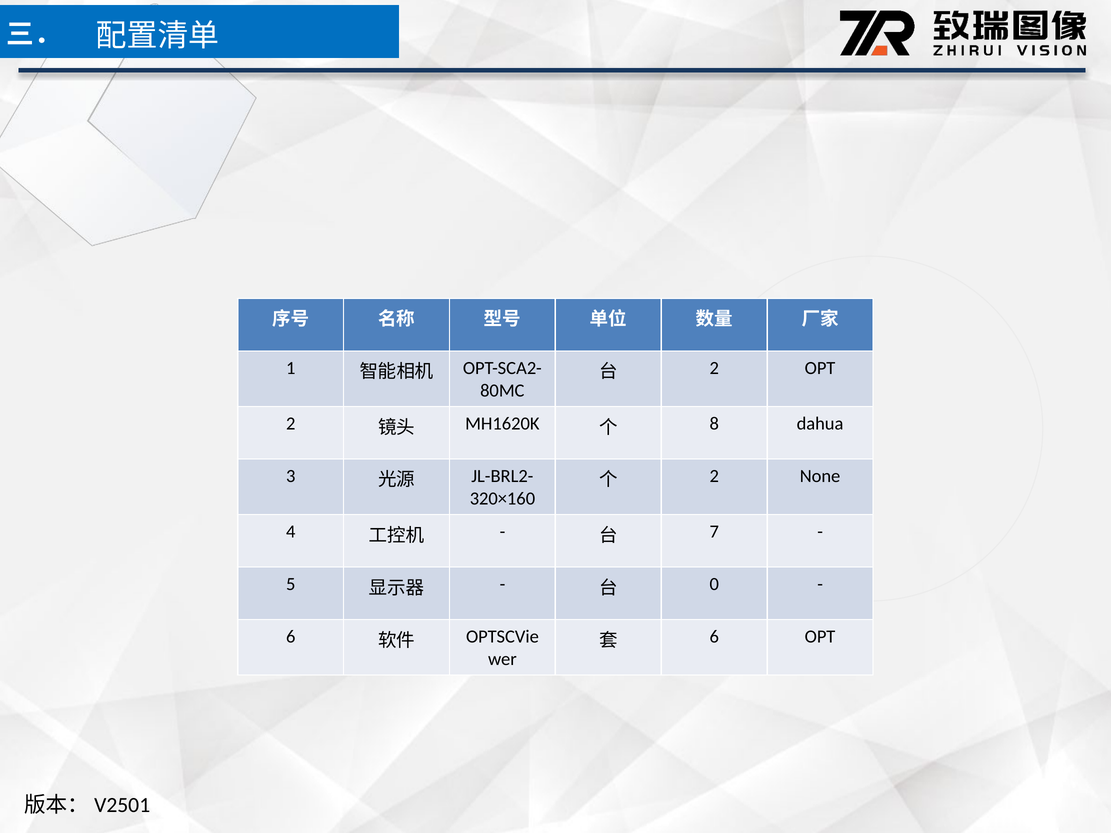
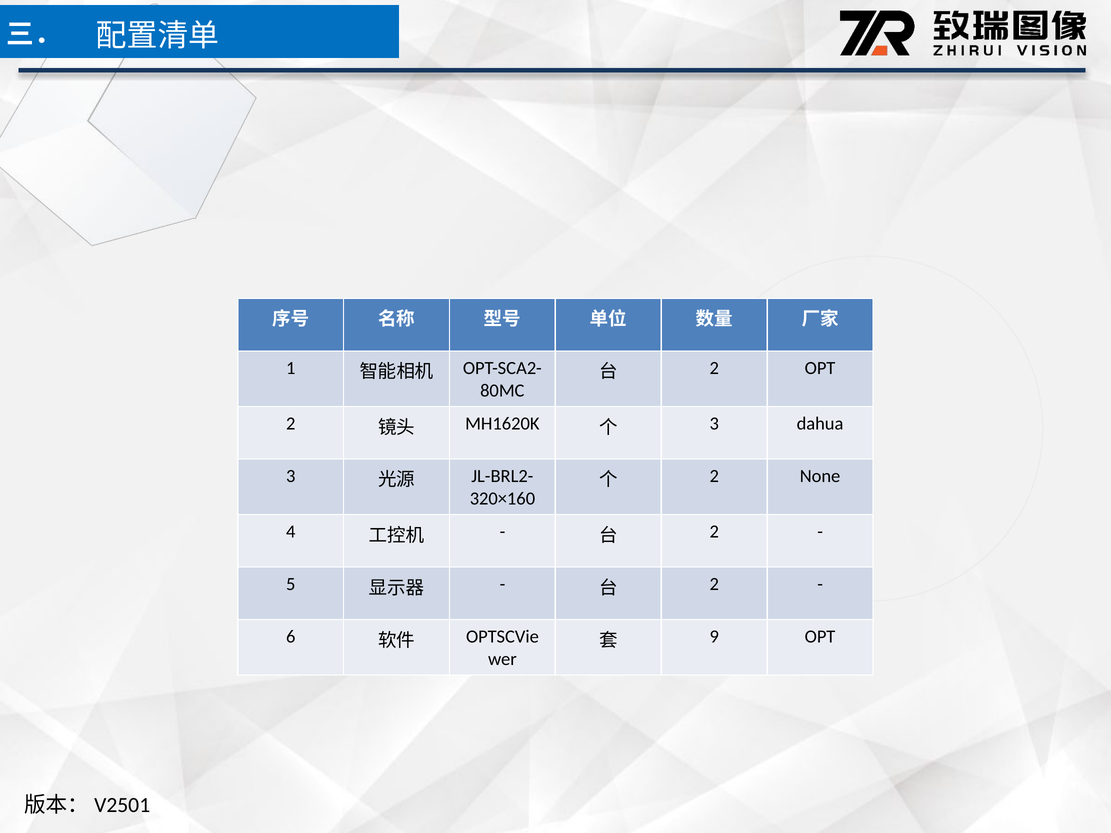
8: 8 -> 3 (714, 424)
7: 7 -> 2 (714, 532)
0: 0 -> 2 (714, 584)
6: 6 -> 9 (714, 637)
